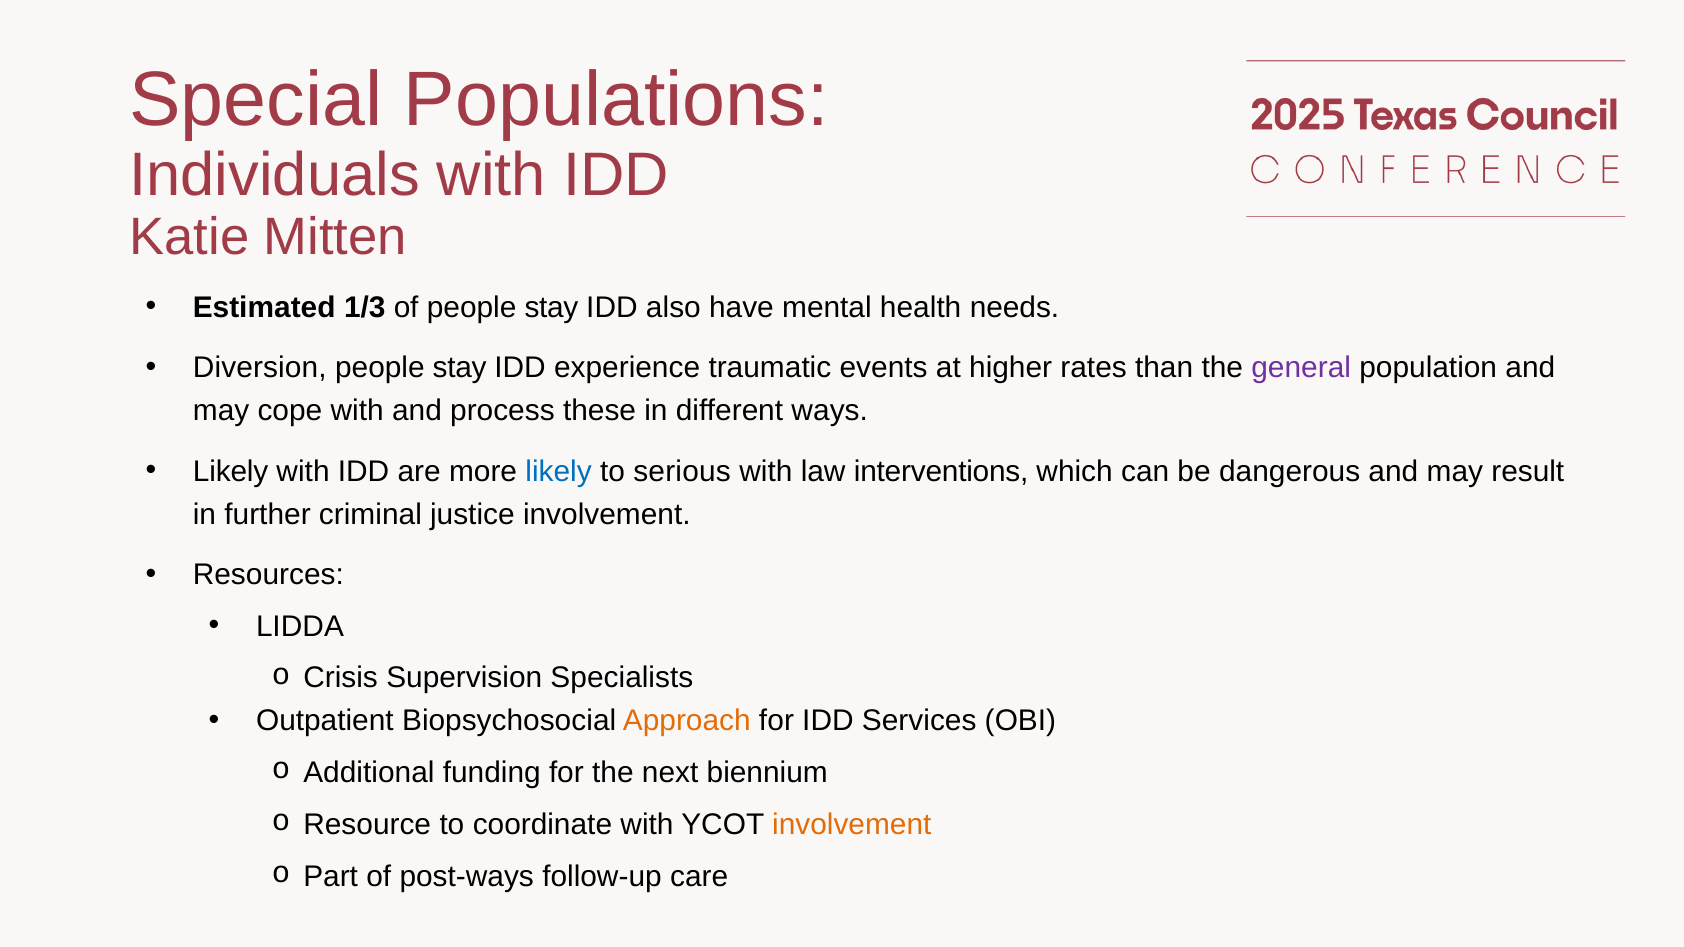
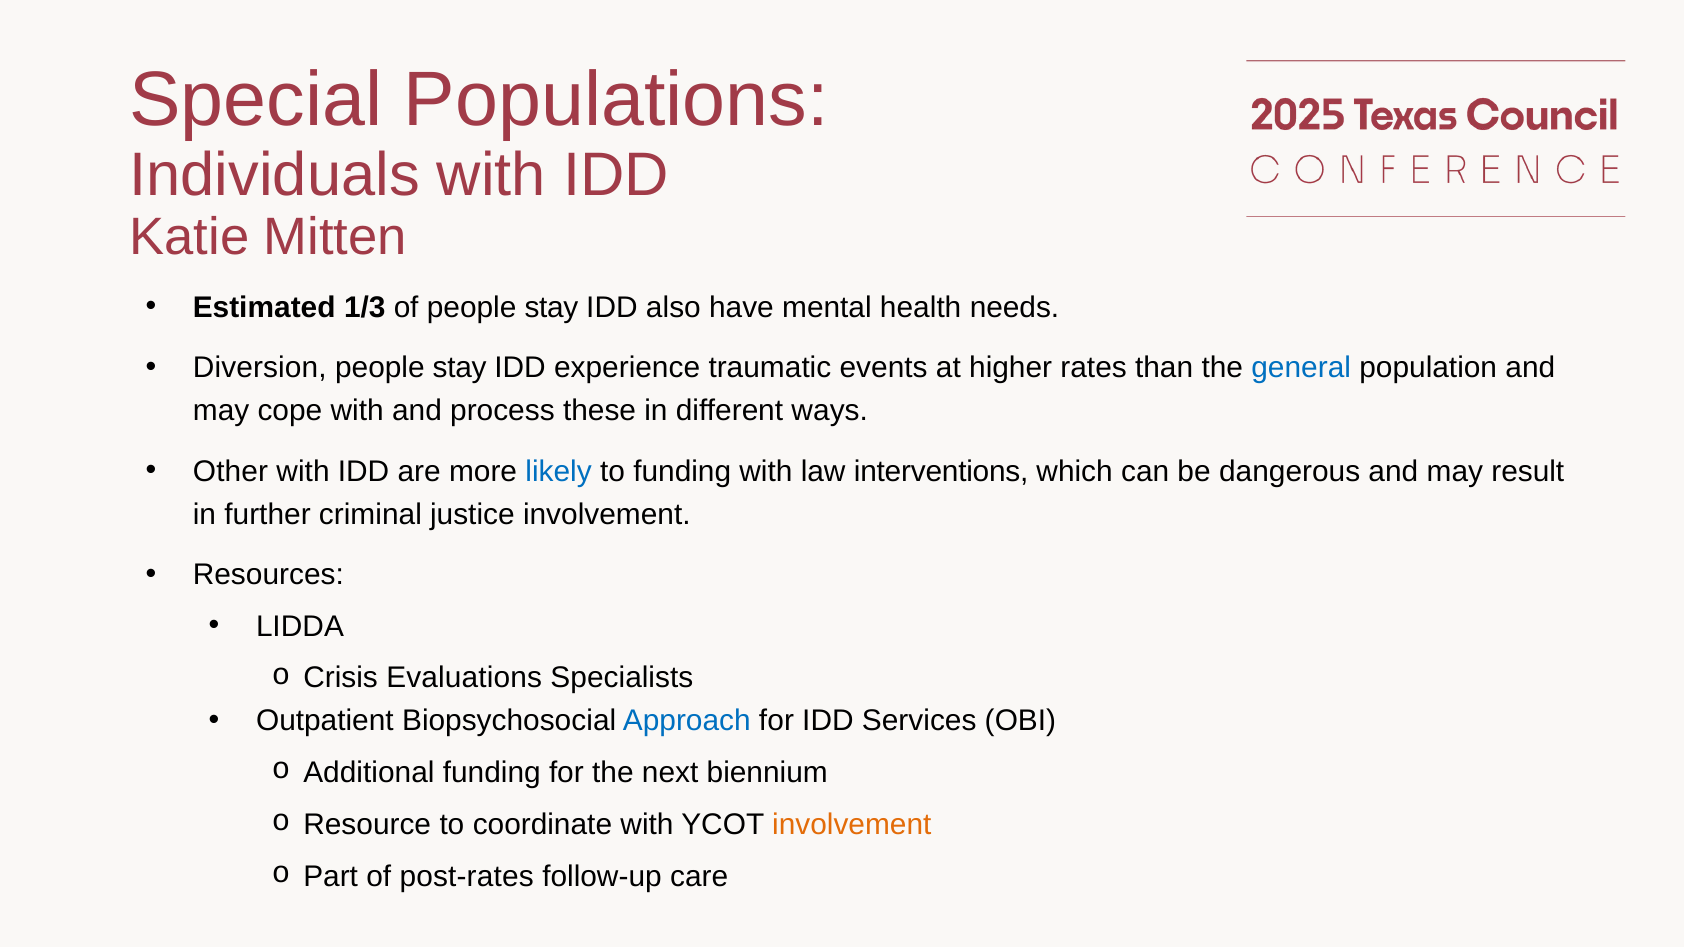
general colour: purple -> blue (1301, 368)
Likely: Likely -> Other (230, 471)
to serious: serious -> funding (682, 471)
Supervision: Supervision -> Evaluations (464, 678)
Approach colour: orange -> blue (687, 721)
post-ways: post-ways -> post-rates (467, 876)
